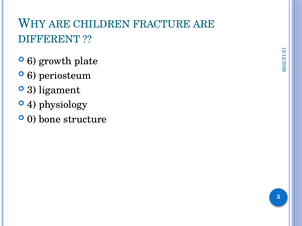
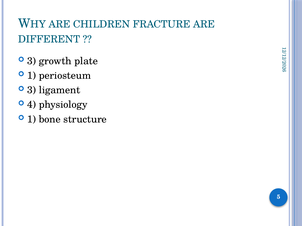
6: 6 -> 3 (32, 61)
6: 6 -> 1 (32, 76)
0: 0 -> 1 (32, 120)
